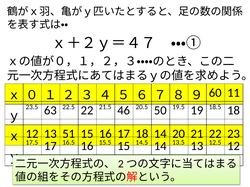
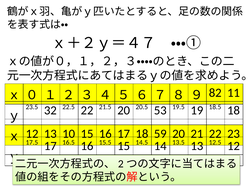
60: 60 -> 82 (215, 93)
63: 63 -> 32 (50, 111)
21.5 46: 46 -> 20 (124, 111)
50: 50 -> 53 (160, 111)
51: 51 -> 10 (69, 134)
18 14: 14 -> 59 (160, 134)
